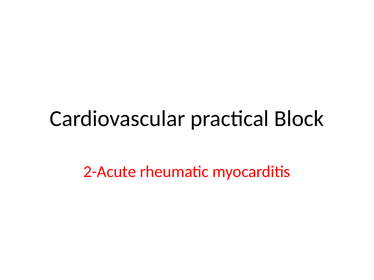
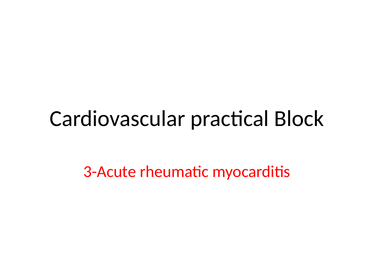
2-Acute: 2-Acute -> 3-Acute (110, 172)
